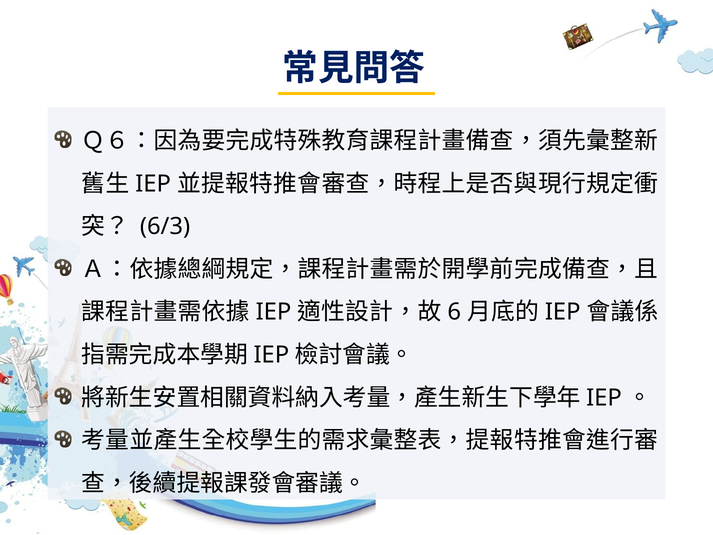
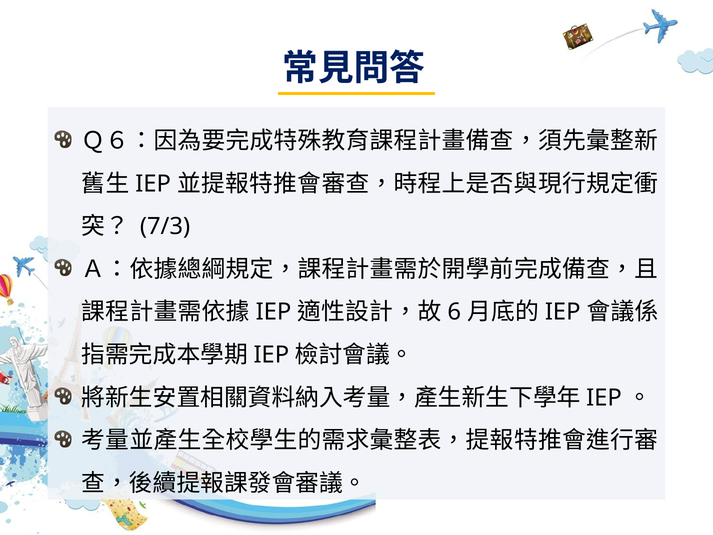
6/3: 6/3 -> 7/3 (165, 226)
